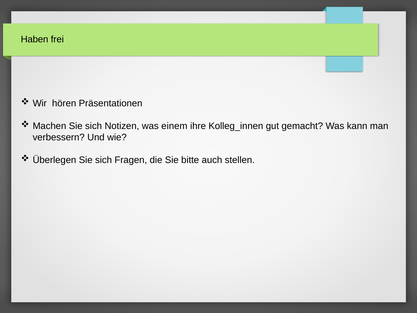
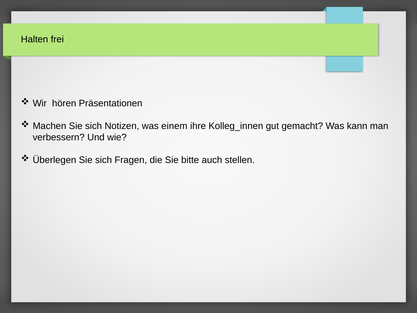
Haben: Haben -> Halten (35, 39)
